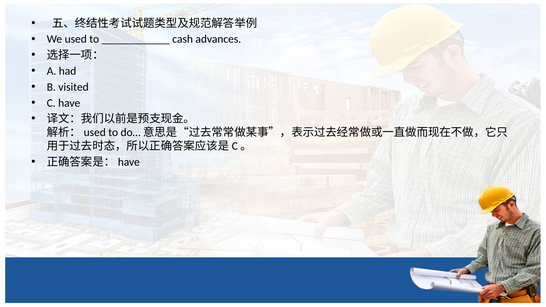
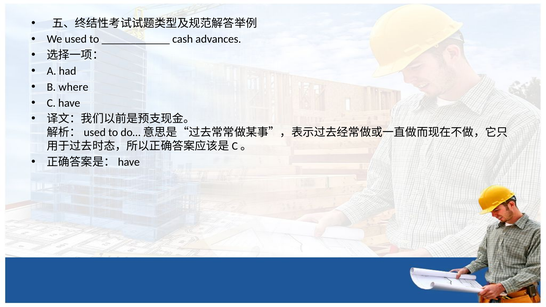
visited: visited -> where (73, 87)
